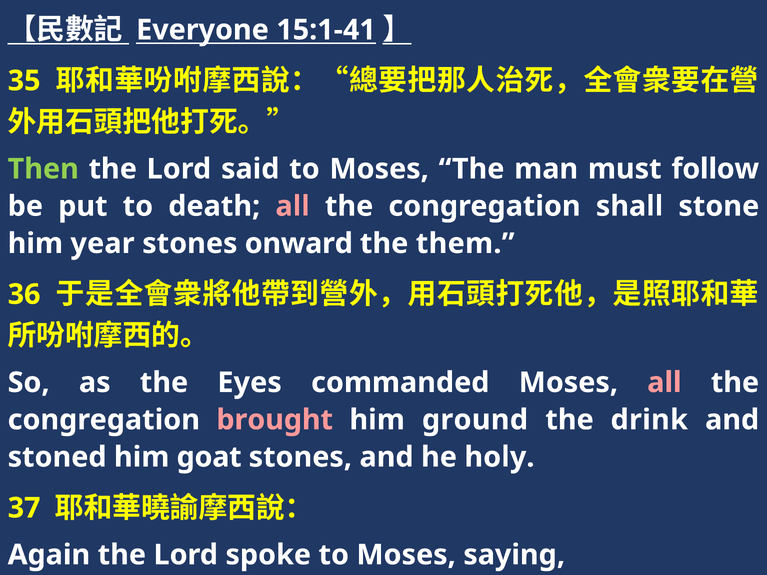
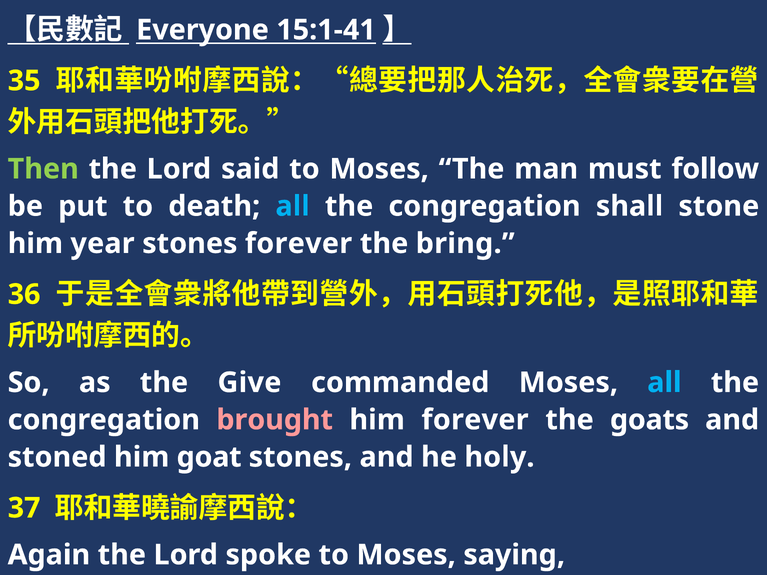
all colour: pink -> light blue (293, 206)
stones onward: onward -> forever (299, 244)
them: them -> bring (465, 244)
Eyes: Eyes -> Give (249, 383)
all colour: pink -> light blue (664, 383)
him ground: ground -> forever (475, 420)
drink: drink -> goats (650, 420)
